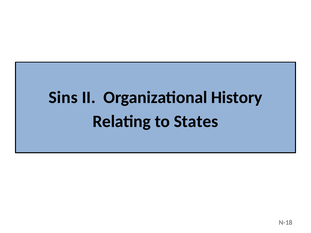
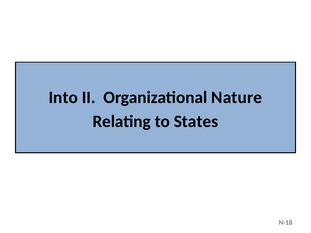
Sins: Sins -> Into (63, 97)
History: History -> Nature (237, 97)
